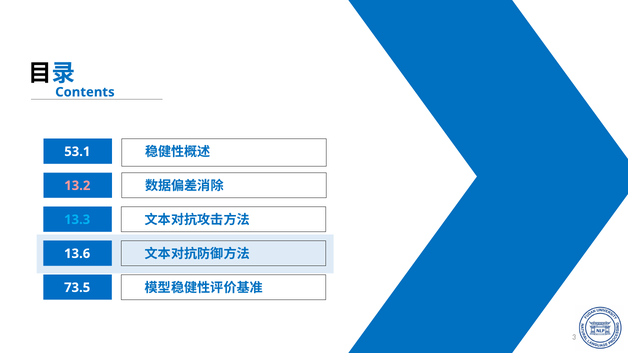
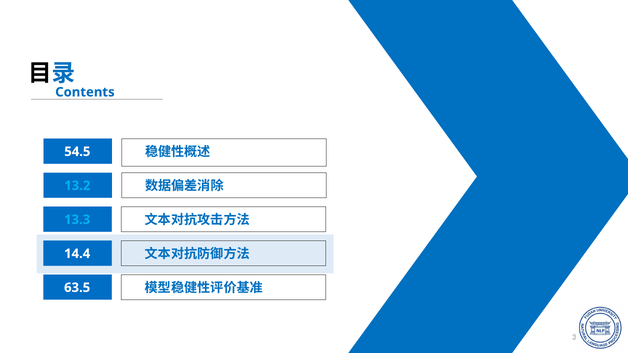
53.1: 53.1 -> 54.5 (77, 152)
13.2 colour: pink -> light blue (77, 186)
13.6: 13.6 -> 14.4 (77, 254)
73.5: 73.5 -> 63.5 (77, 288)
